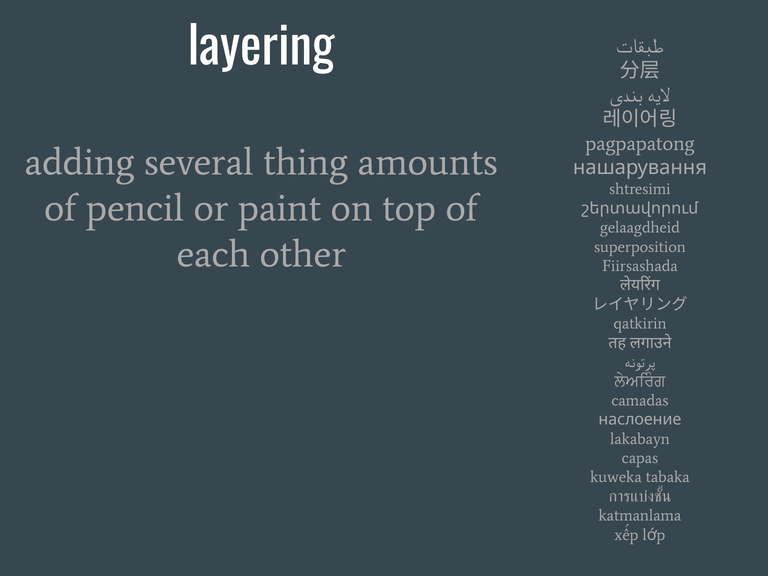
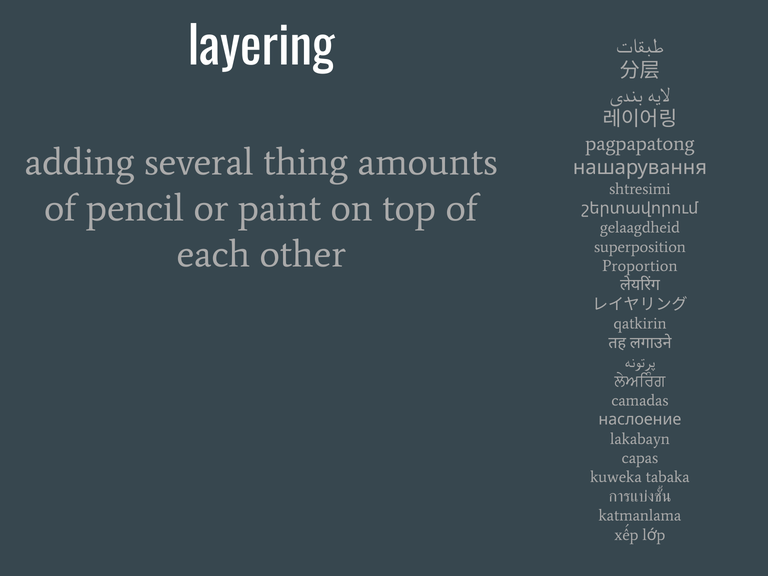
Fiirsashada: Fiirsashada -> Proportion (640, 266)
